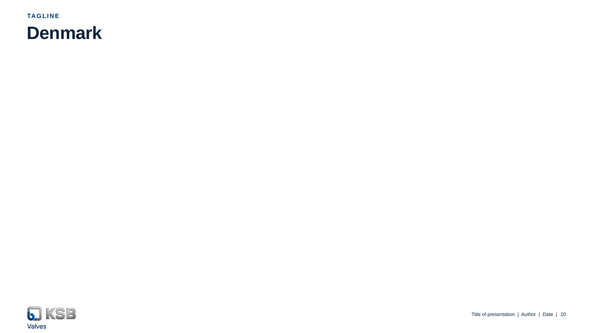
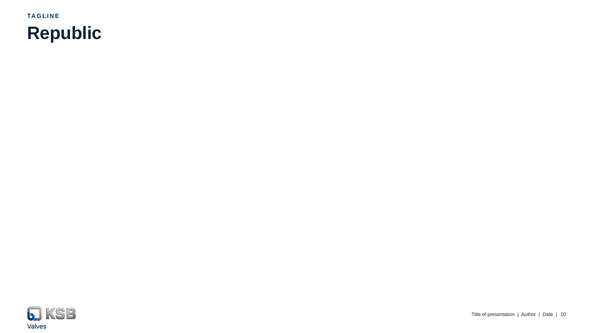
Denmark: Denmark -> Republic (64, 33)
